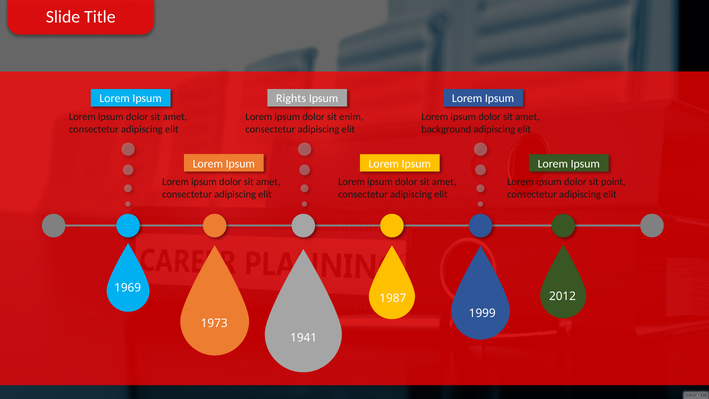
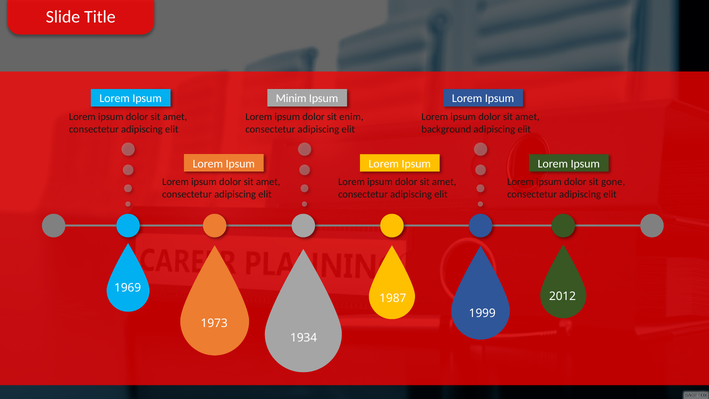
Rights: Rights -> Minim (291, 98)
point: point -> gone (613, 182)
1941: 1941 -> 1934 (304, 338)
